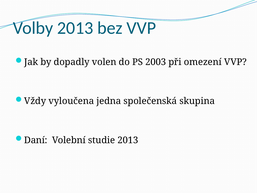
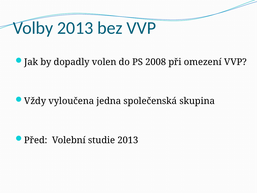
2003: 2003 -> 2008 (156, 62)
Daní: Daní -> Před (36, 140)
